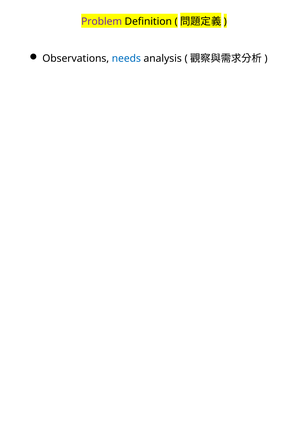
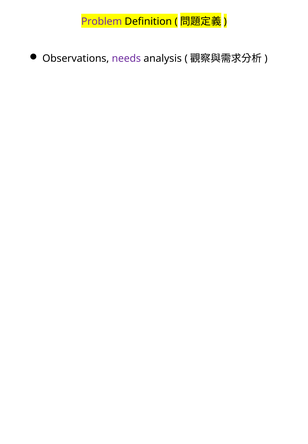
needs colour: blue -> purple (126, 59)
